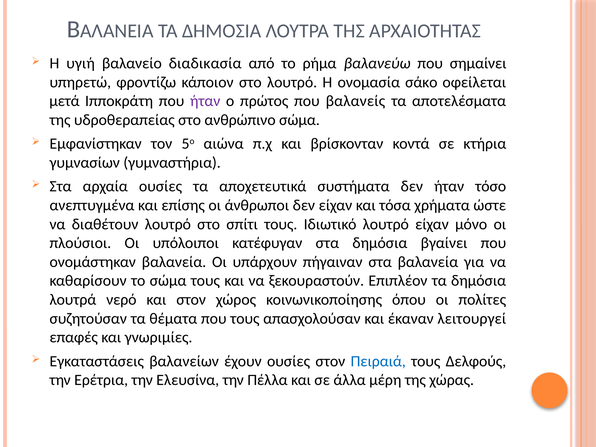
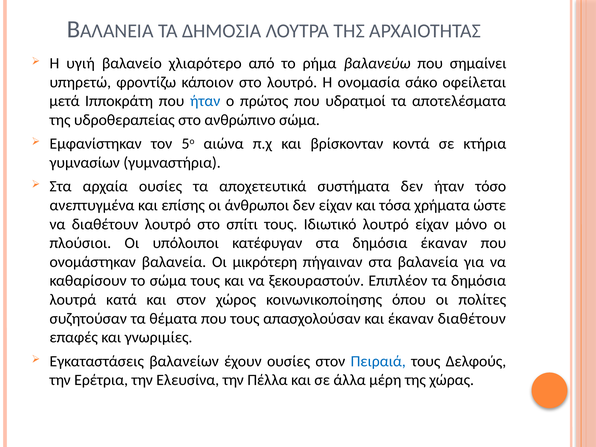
διαδικασία: διαδικασία -> χλιαρότερο (205, 63)
ήταν colour: purple -> blue (205, 101)
βαλανείς: βαλανείς -> υδρατμοί (356, 101)
δημόσια βγαίνει: βγαίνει -> έκαναν (444, 243)
υπάρχουν: υπάρχουν -> μικρότερη (265, 262)
νερό: νερό -> κατά (121, 300)
έκαναν λειτουργεί: λειτουργεί -> διαθέτουν (472, 319)
